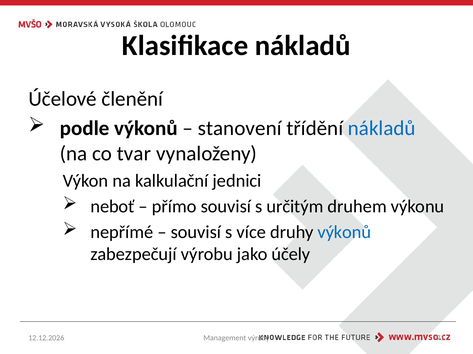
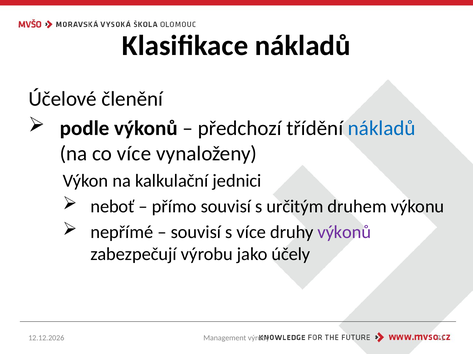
stanovení: stanovení -> předchozí (240, 129)
co tvar: tvar -> více (134, 154)
výkonů colour: blue -> purple (344, 233)
